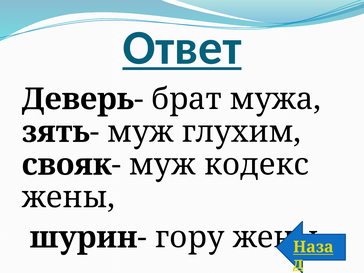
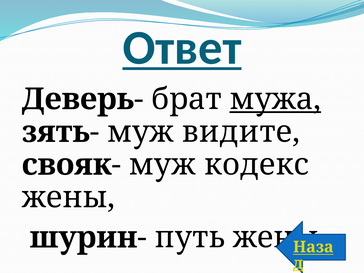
мужа underline: none -> present (275, 99)
глухим: глухим -> видите (241, 132)
гору: гору -> путь (190, 237)
